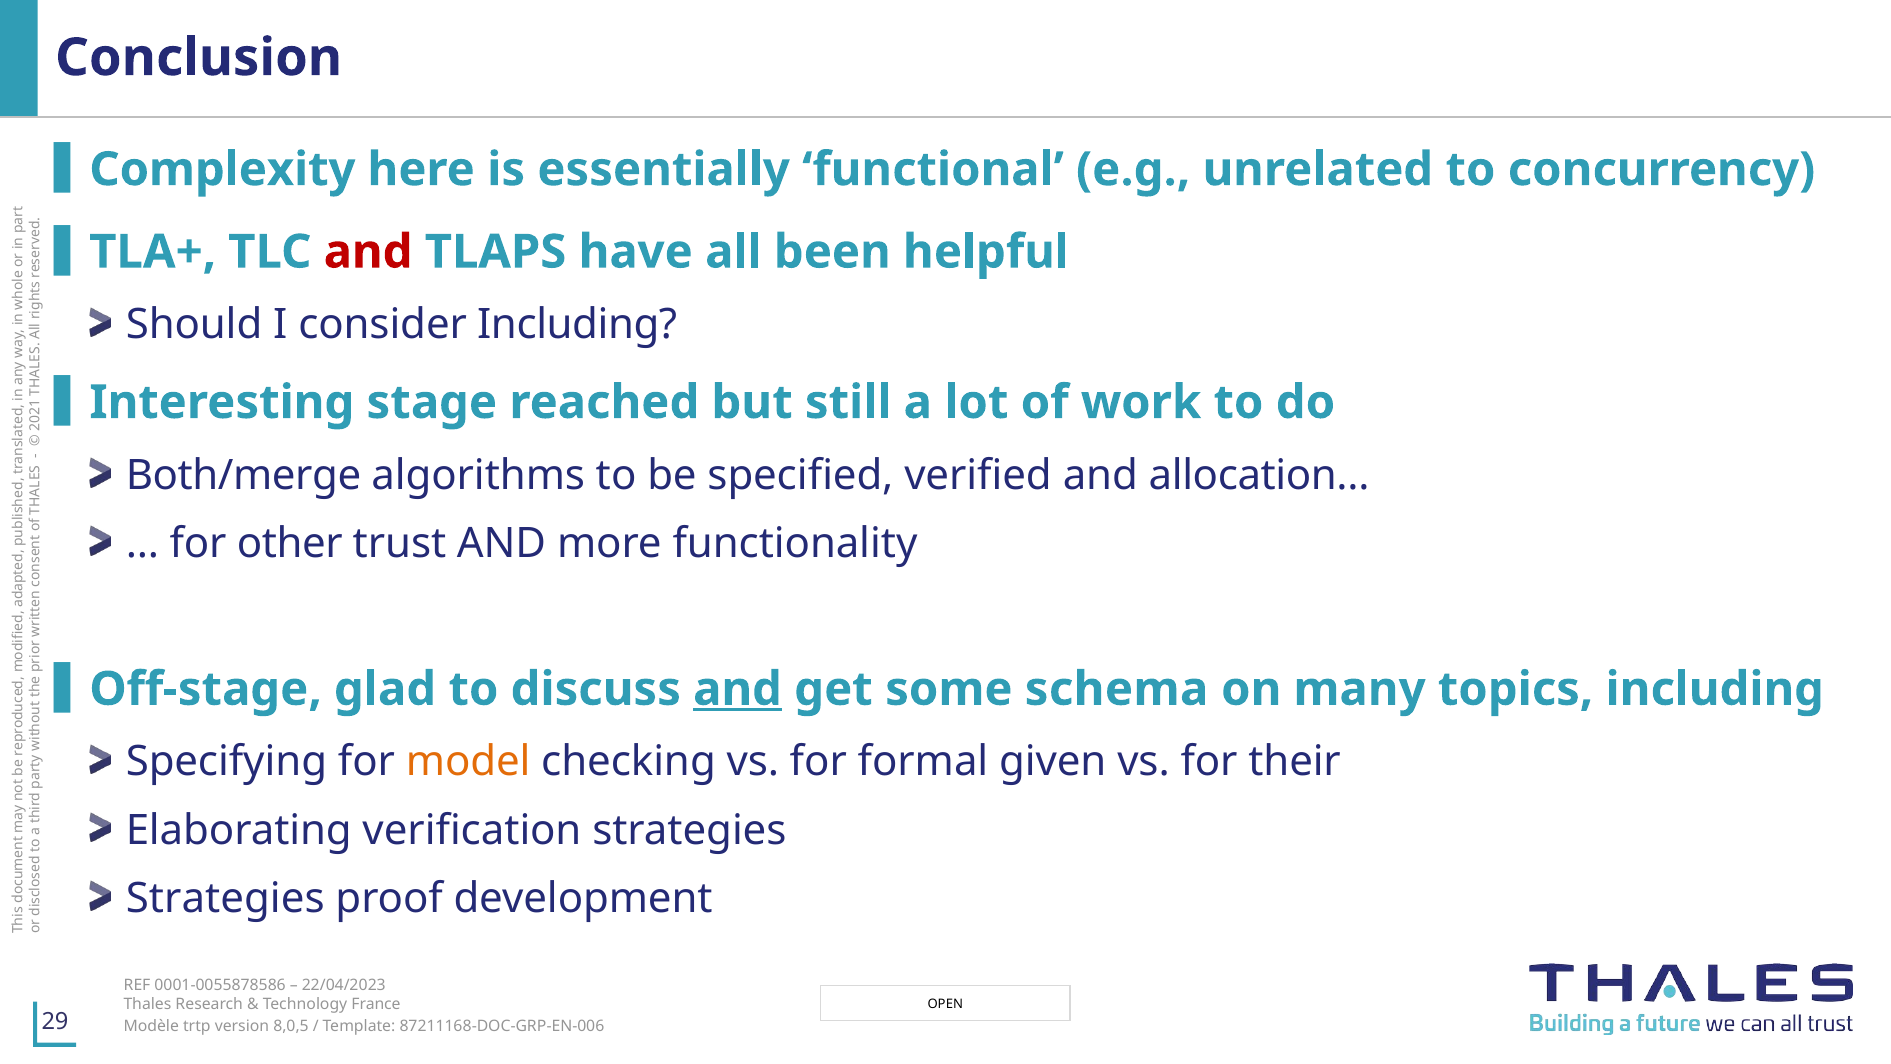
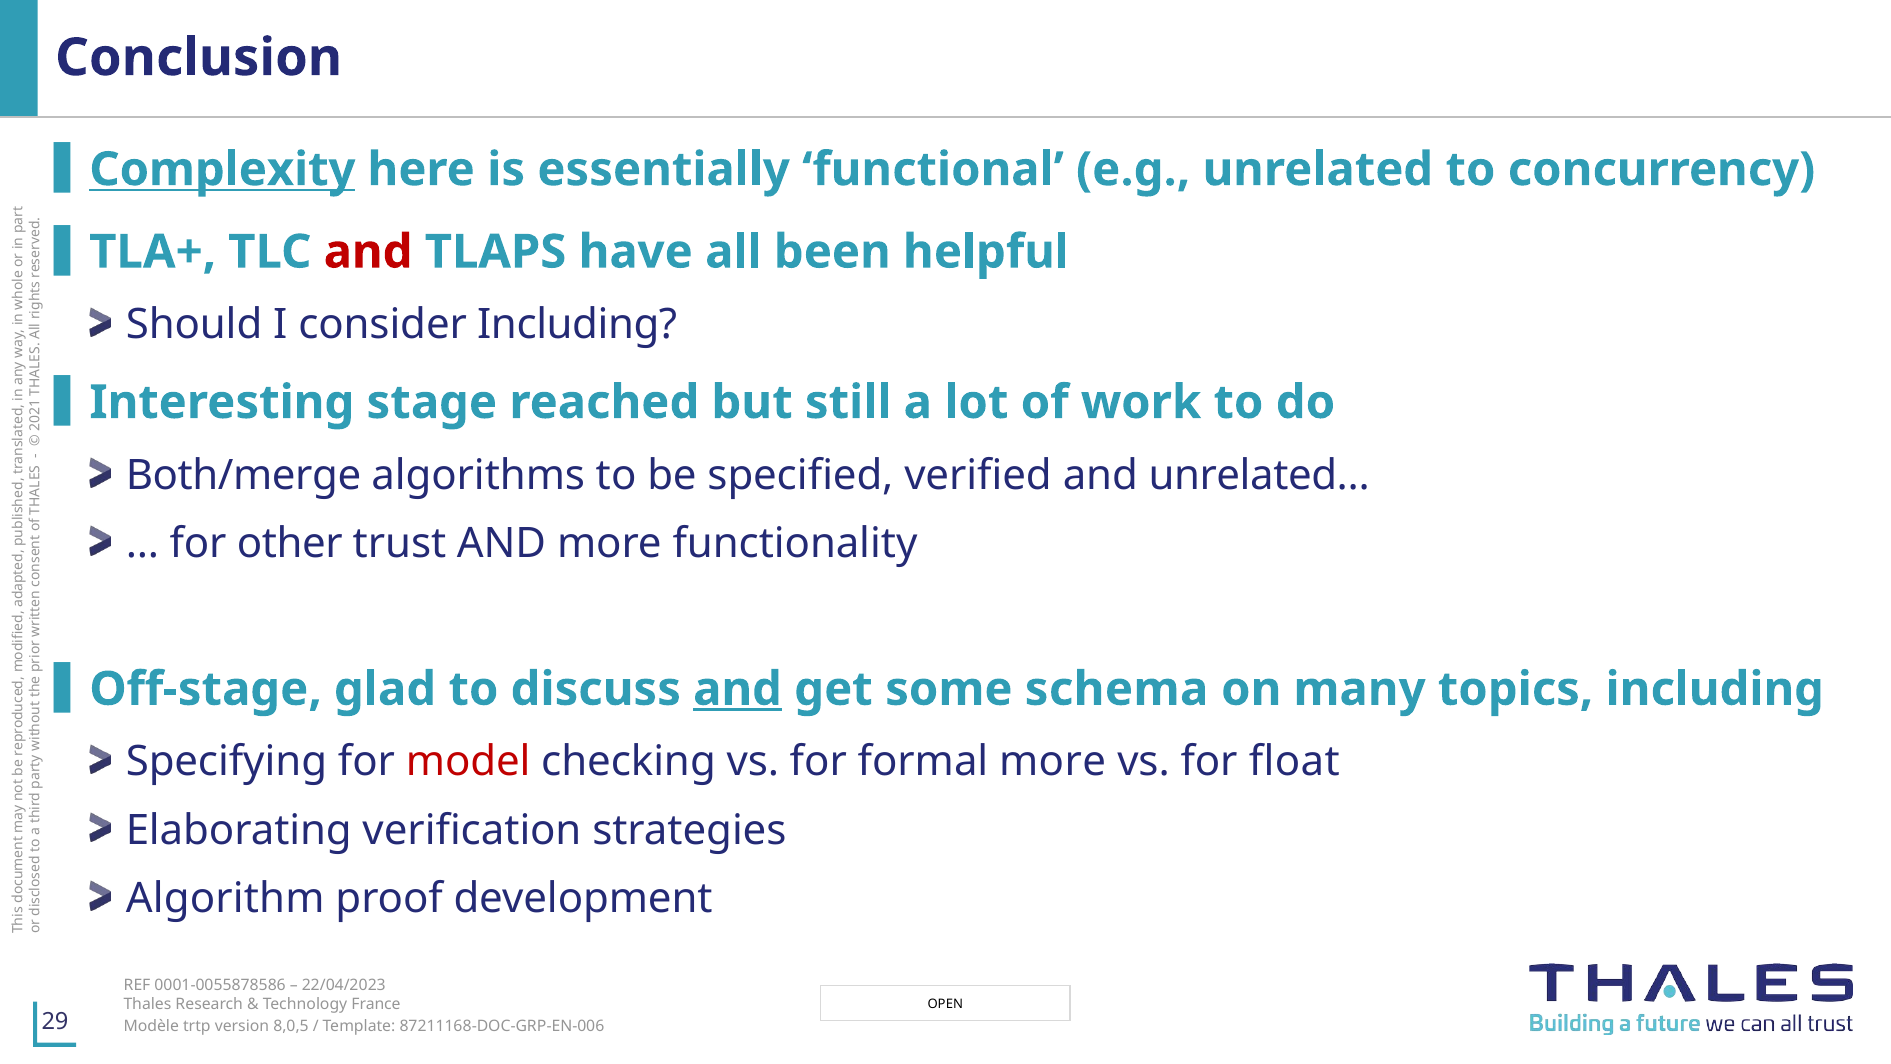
Complexity underline: none -> present (222, 170)
allocation…: allocation… -> unrelated… (1259, 475)
model colour: orange -> red (468, 762)
formal given: given -> more (1053, 762)
their: their -> float (1294, 762)
Strategies: Strategies -> Algorithm (225, 898)
